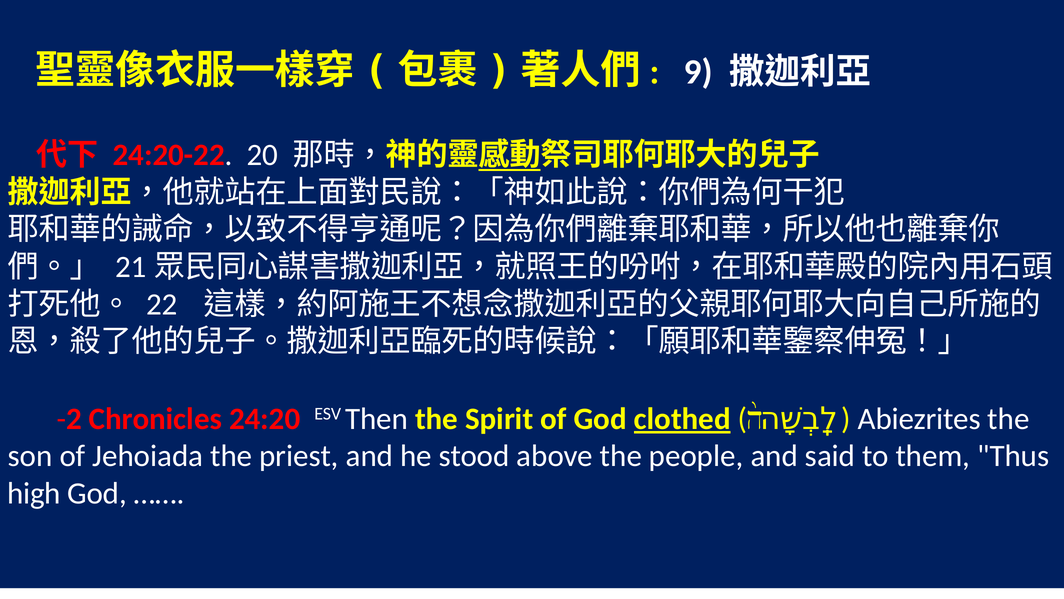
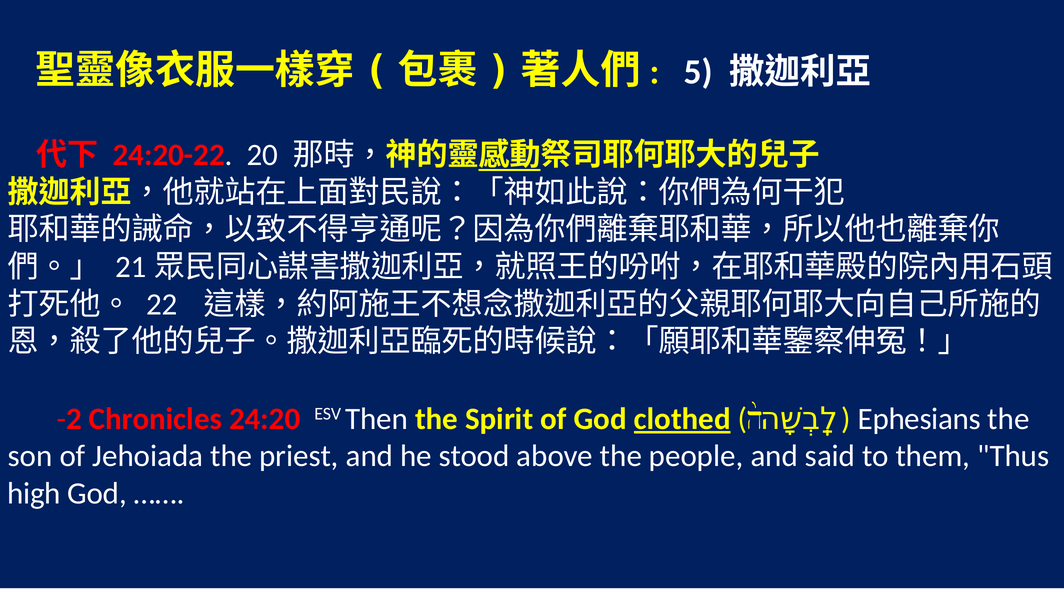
9: 9 -> 5 (698, 72)
Abiezrites: Abiezrites -> Ephesians (919, 419)
